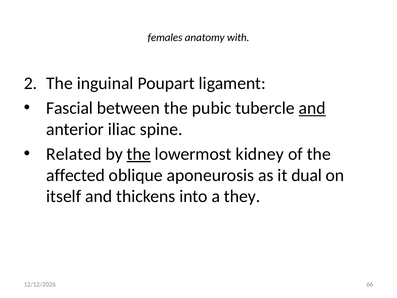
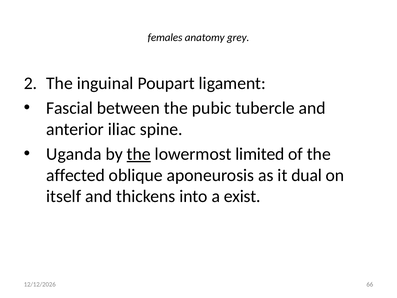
with: with -> grey (238, 38)
and underline: present -> none (312, 108)
Related: Related -> Uganda (74, 154)
kidney: kidney -> limited (260, 154)
they: they -> exist (242, 196)
